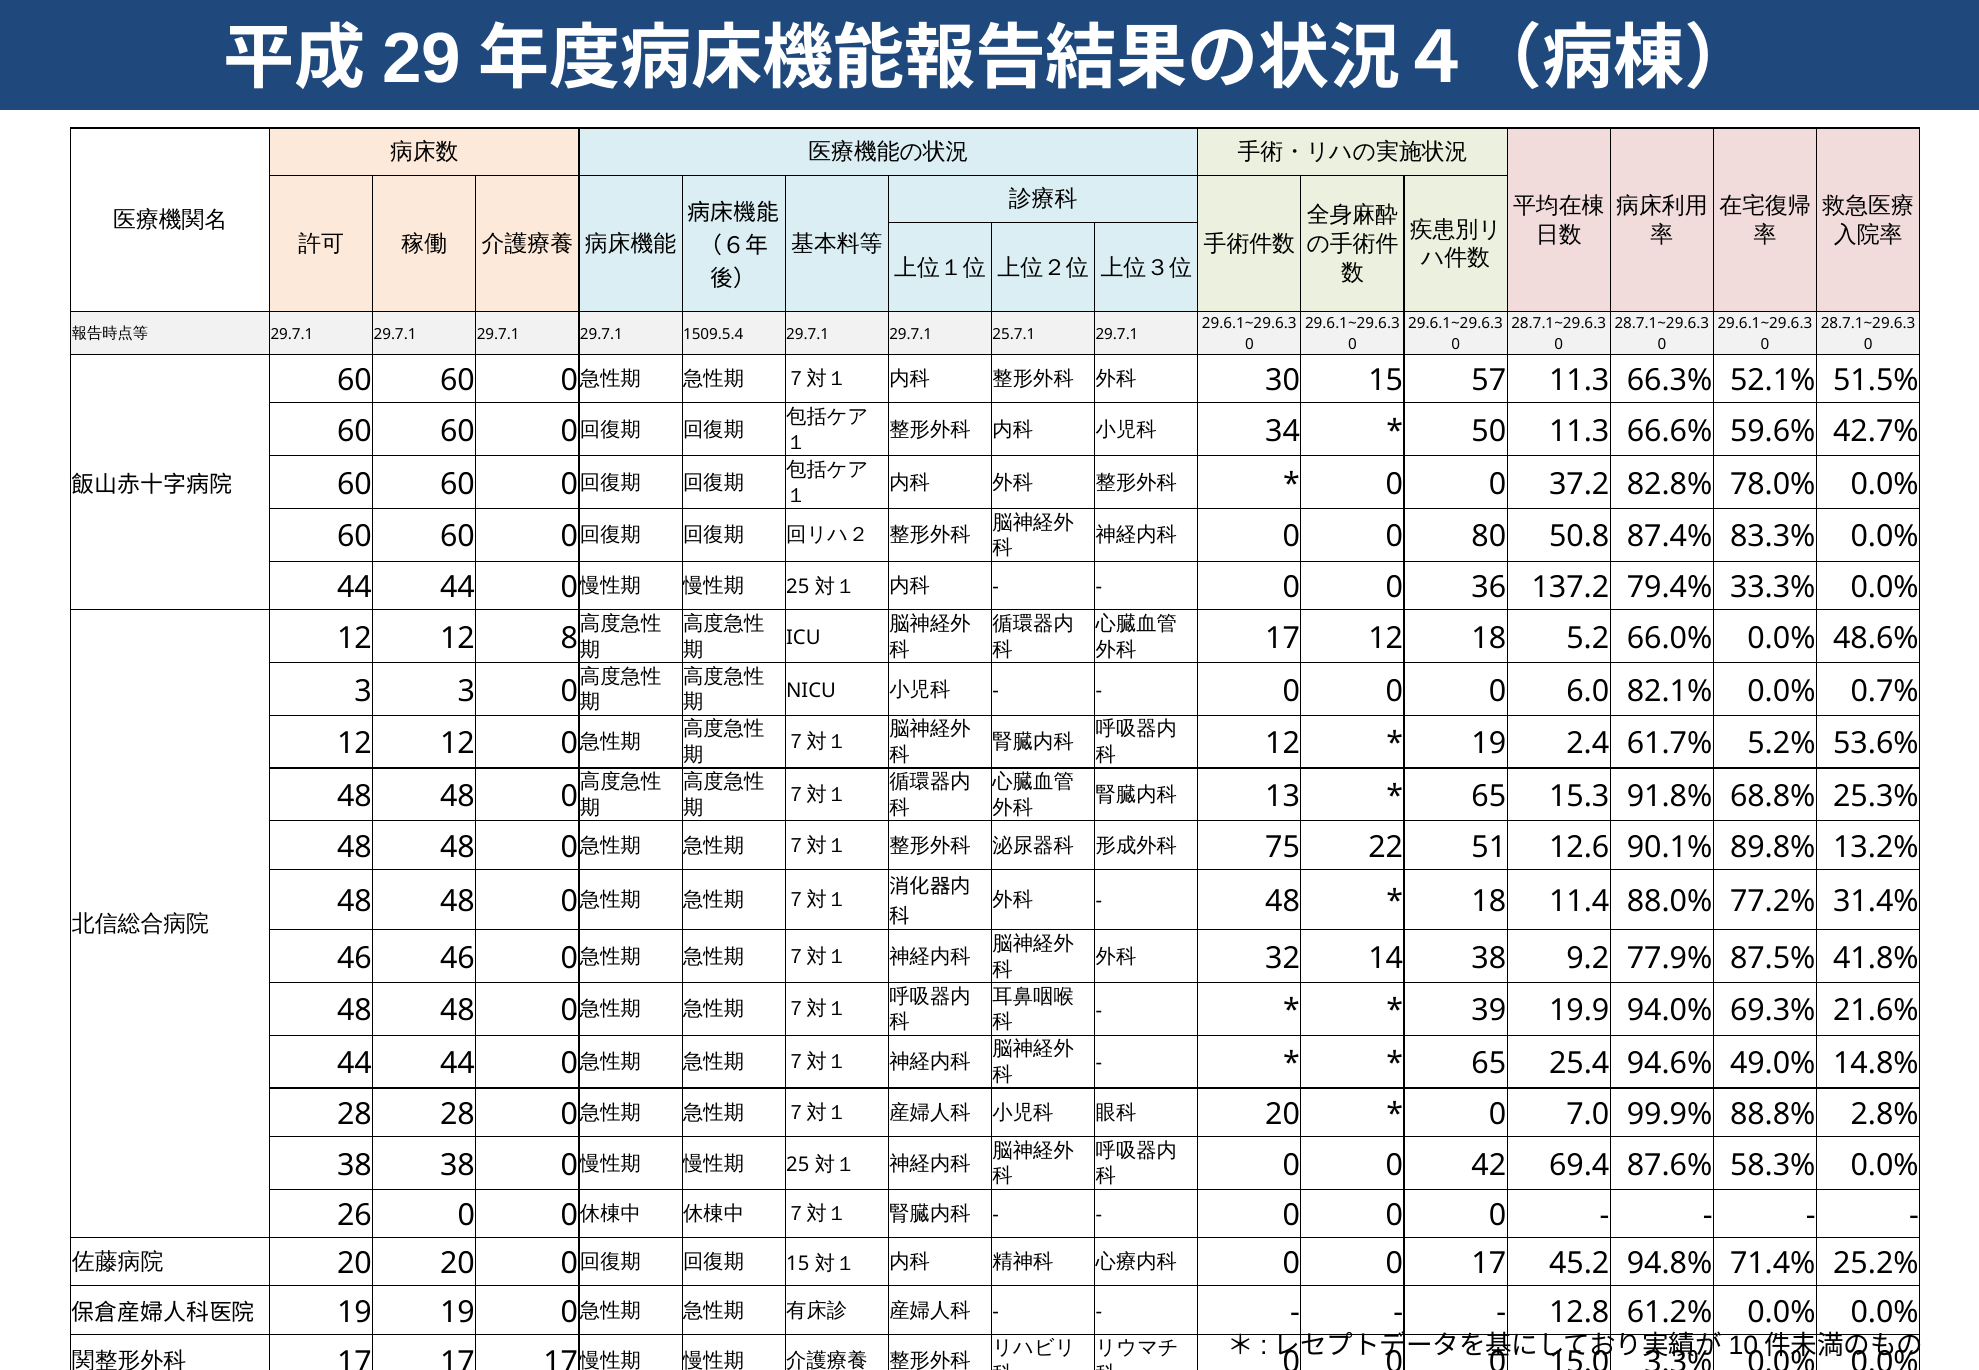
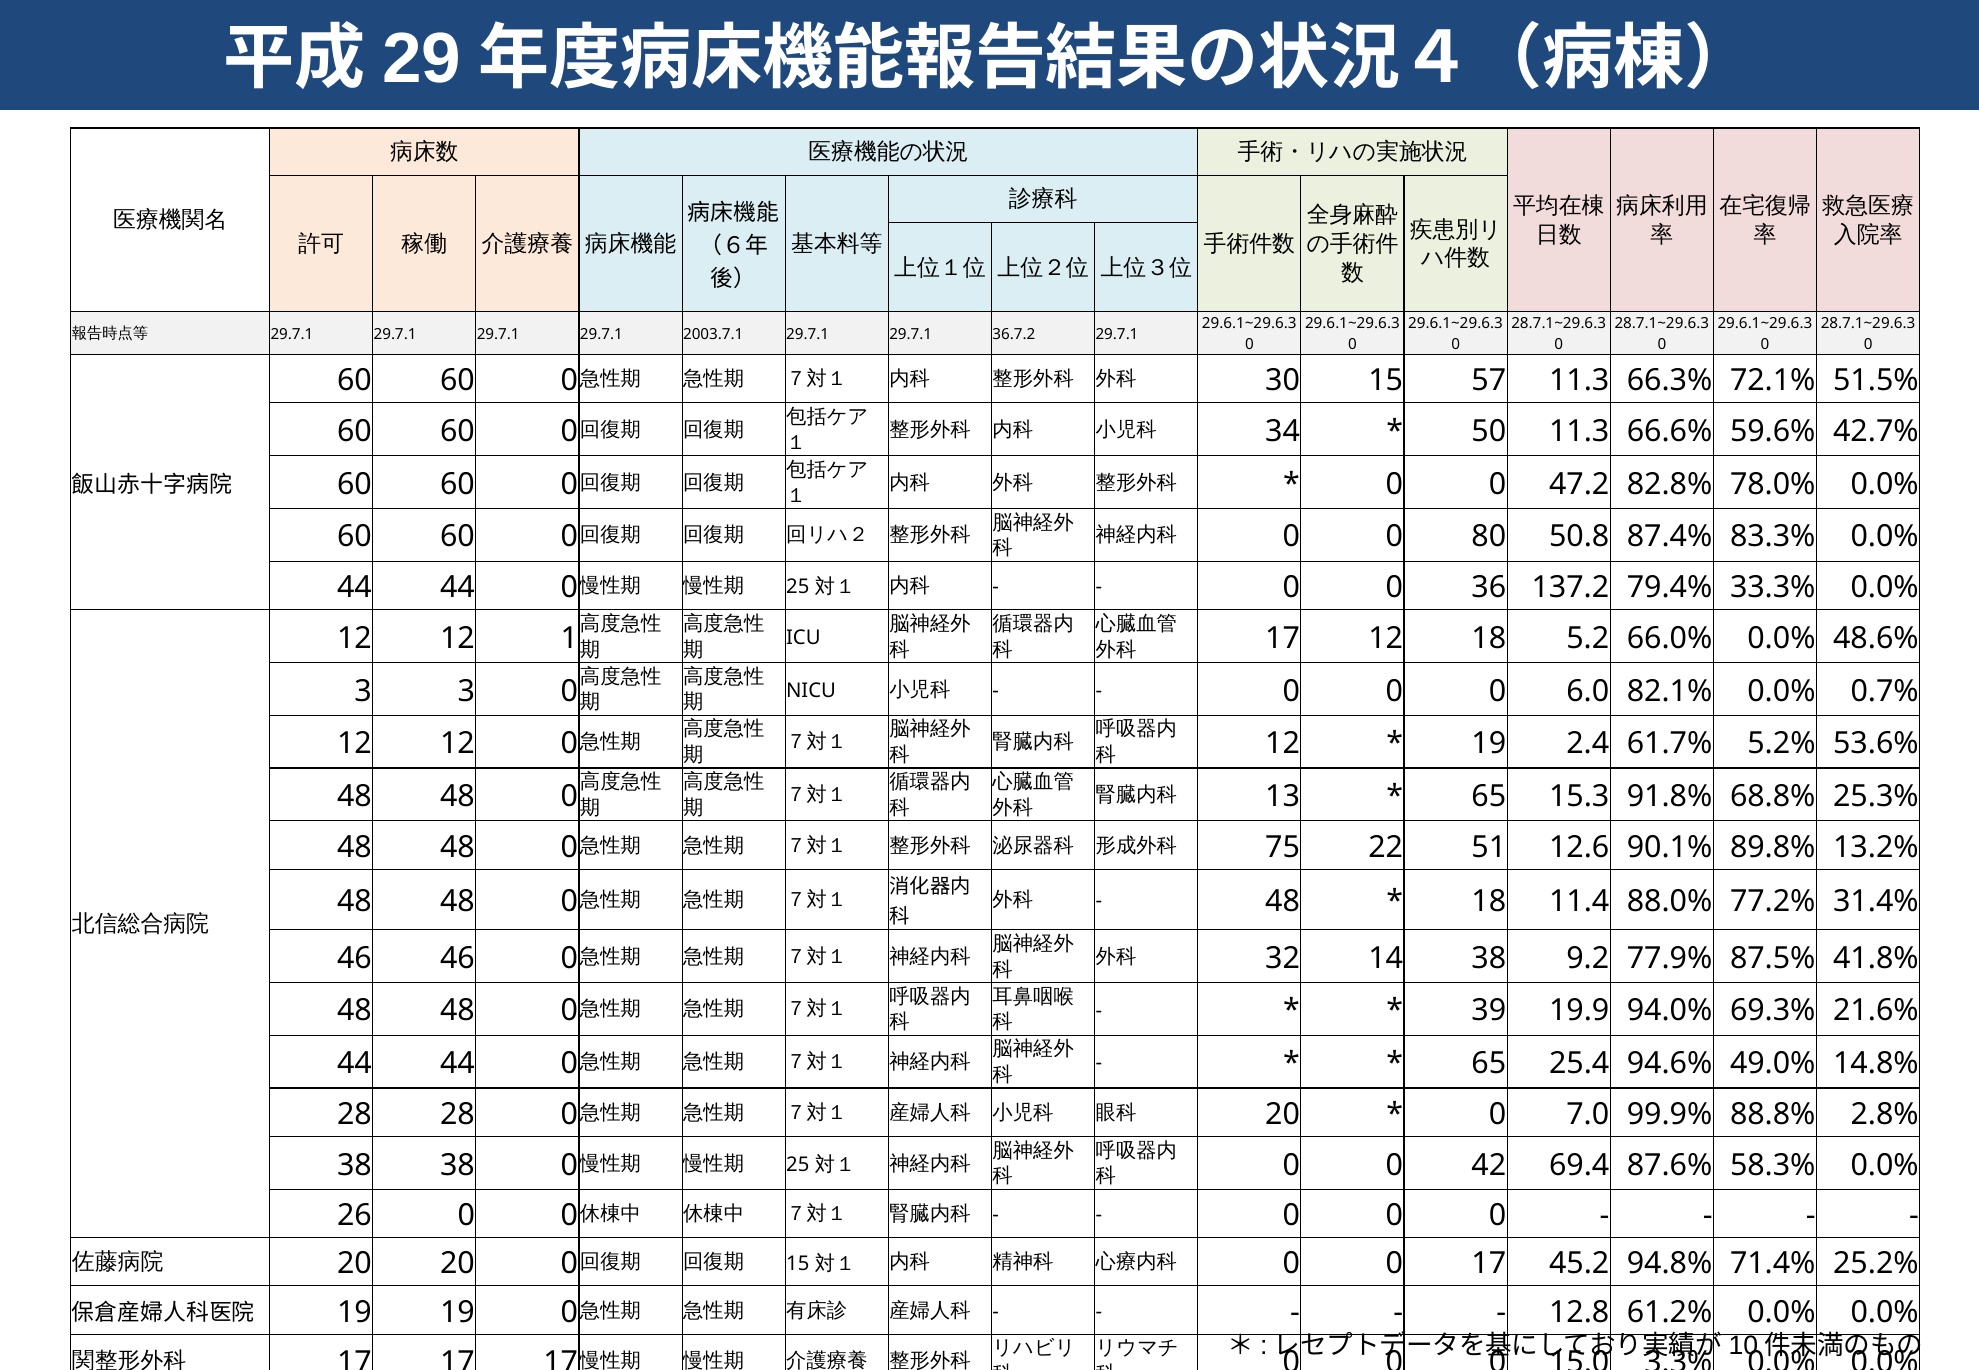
1509.5.4: 1509.5.4 -> 2003.7.1 (713, 334)
25.7.1: 25.7.1 -> 36.7.2 (1014, 334)
52.1%: 52.1% -> 72.1% (1773, 381)
37.2: 37.2 -> 47.2 (1579, 484)
8: 8 -> 1 (569, 638)
